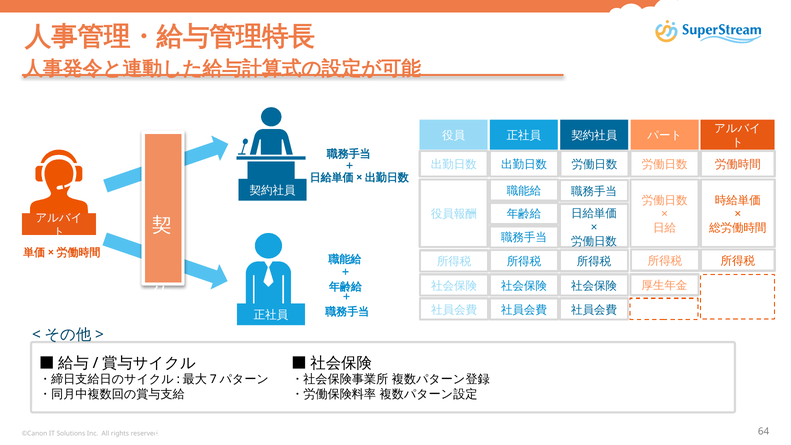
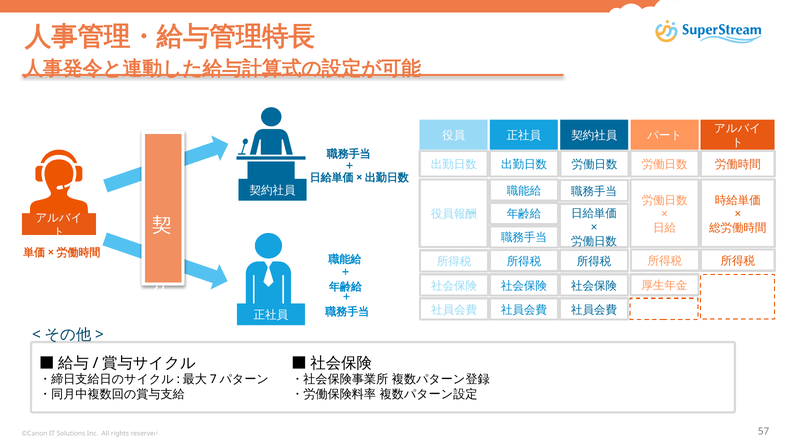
64: 64 -> 57 (764, 431)
